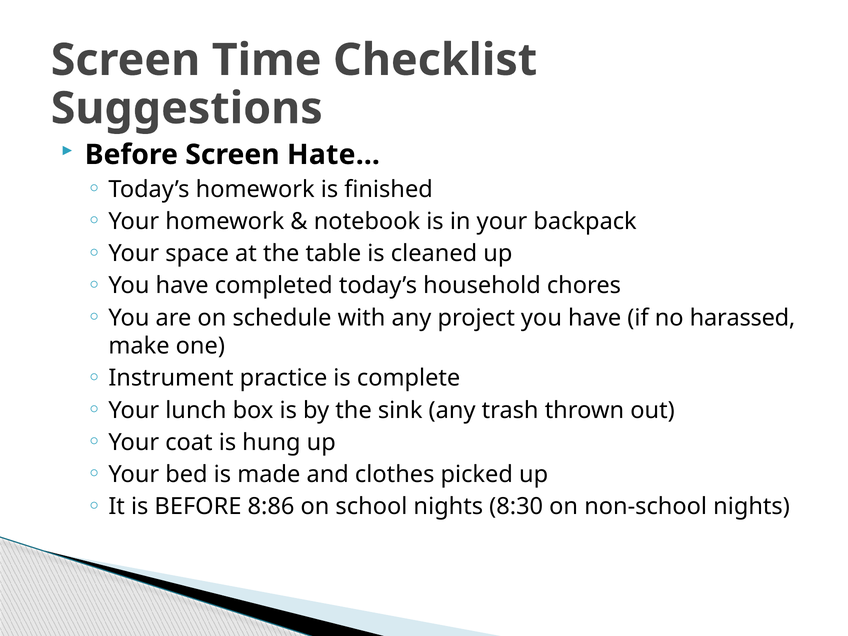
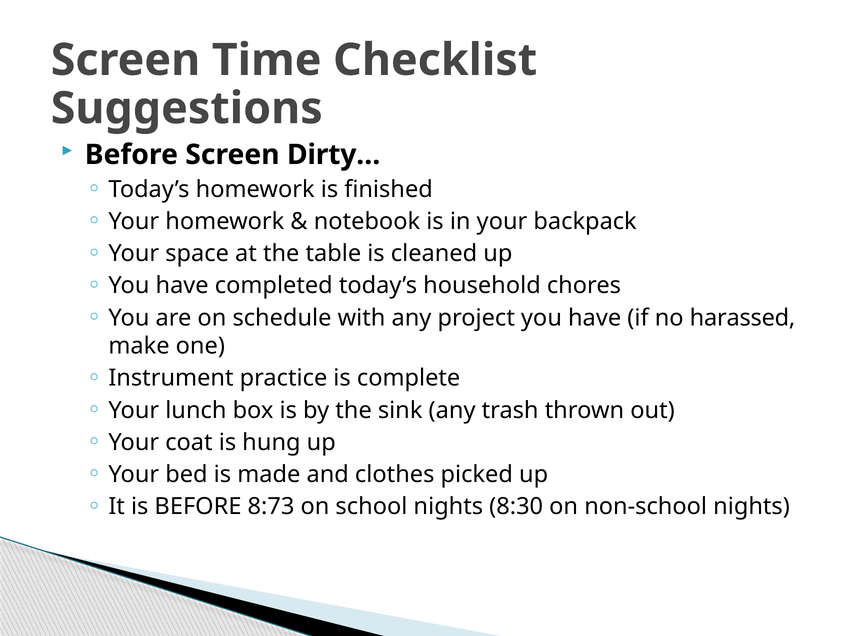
Hate…: Hate… -> Dirty… (334, 155)
8:86: 8:86 -> 8:73 (271, 507)
